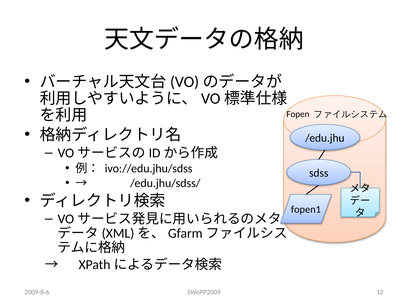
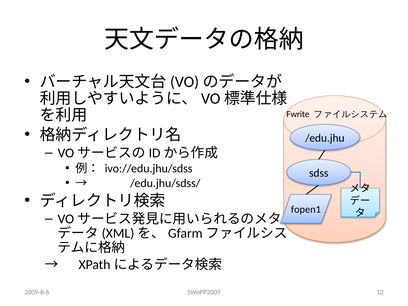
Fopen: Fopen -> Fwrite (298, 114)
